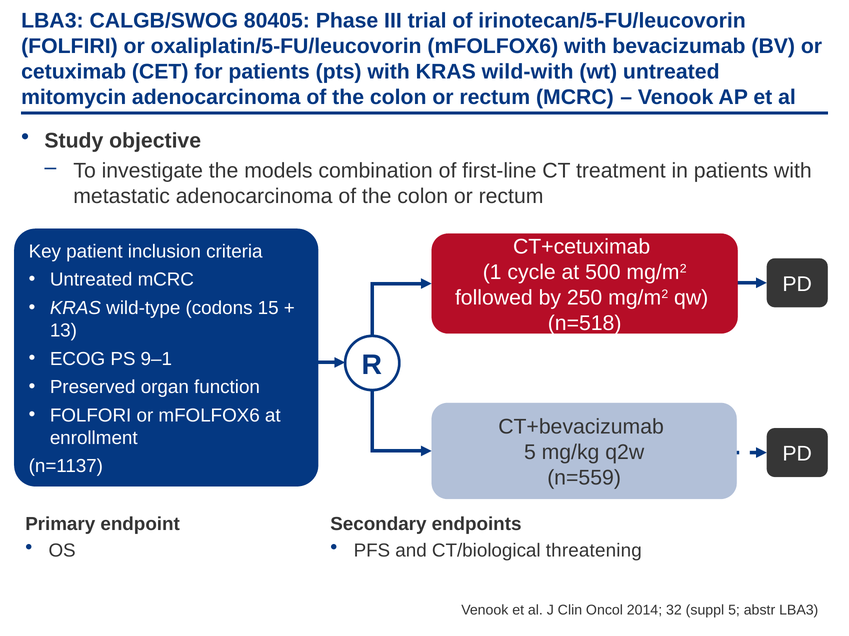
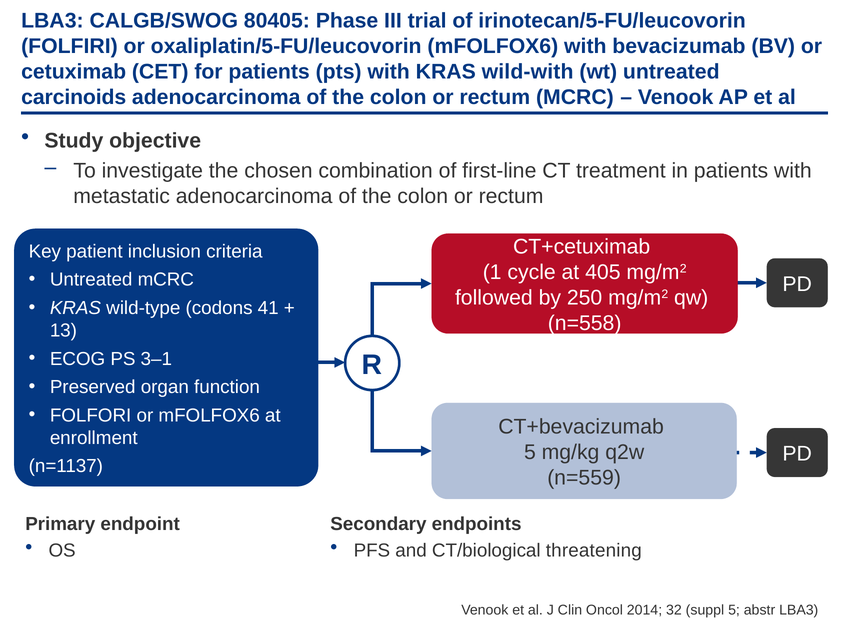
mitomycin: mitomycin -> carcinoids (74, 97)
models: models -> chosen (278, 171)
500: 500 -> 405 (603, 273)
15: 15 -> 41 (268, 308)
n=518: n=518 -> n=558 (585, 324)
9–1: 9–1 -> 3–1 (156, 359)
